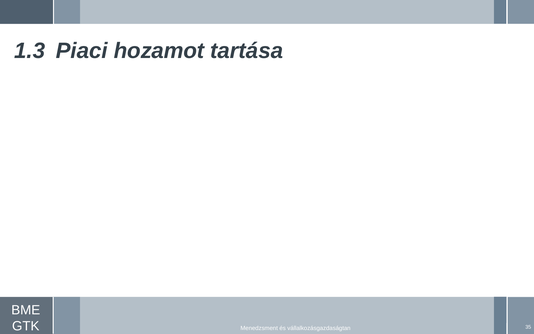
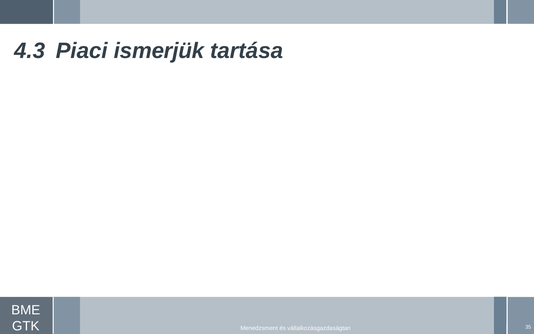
1.3: 1.3 -> 4.3 (30, 51)
hozamot: hozamot -> ismerjük (159, 51)
